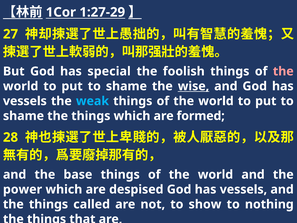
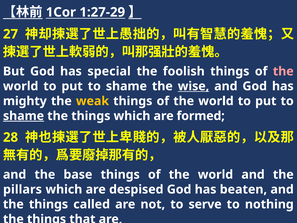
vessels: vessels -> mighty (25, 101)
weak colour: light blue -> yellow (92, 101)
shame underline: none -> present (24, 116)
power: power -> pillars (22, 189)
despised God has vessels: vessels -> beaten (243, 189)
show: show -> serve (205, 204)
